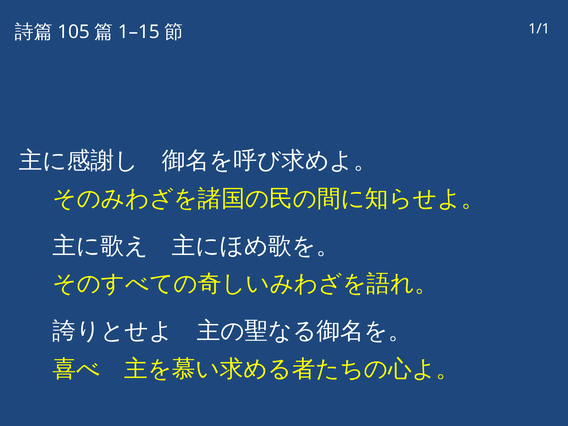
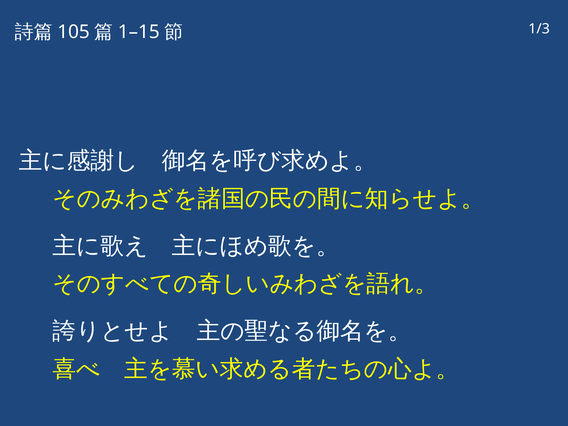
1/1: 1/1 -> 1/3 (539, 29)
